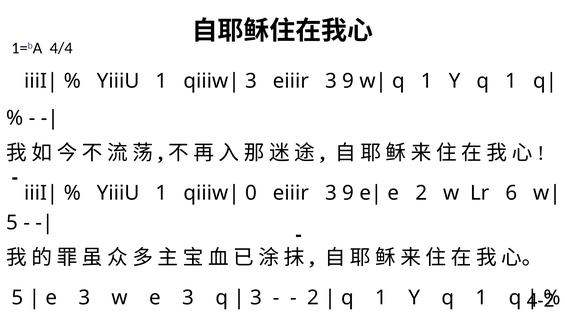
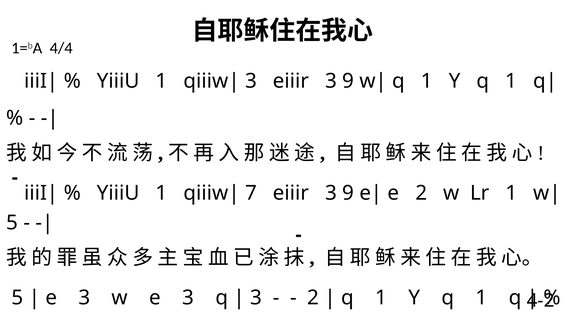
0: 0 -> 7 (251, 193)
Lr 6: 6 -> 1 (511, 193)
